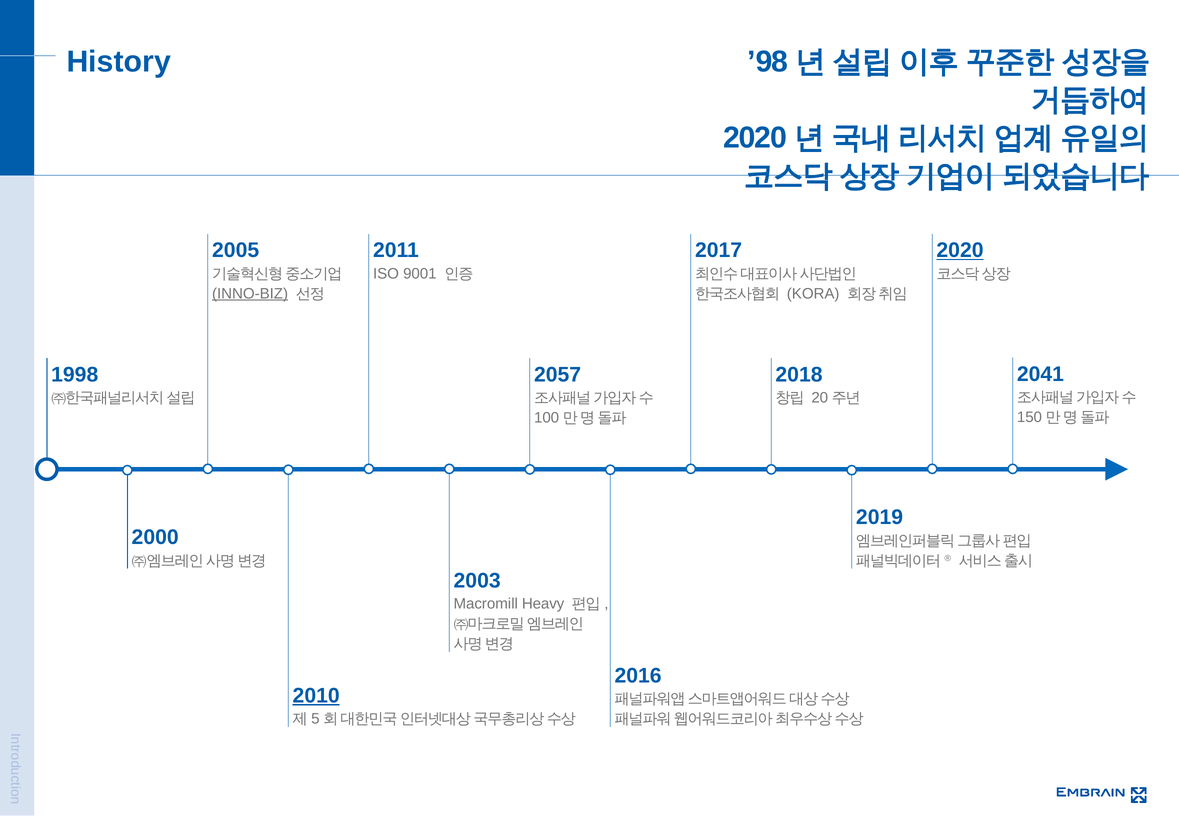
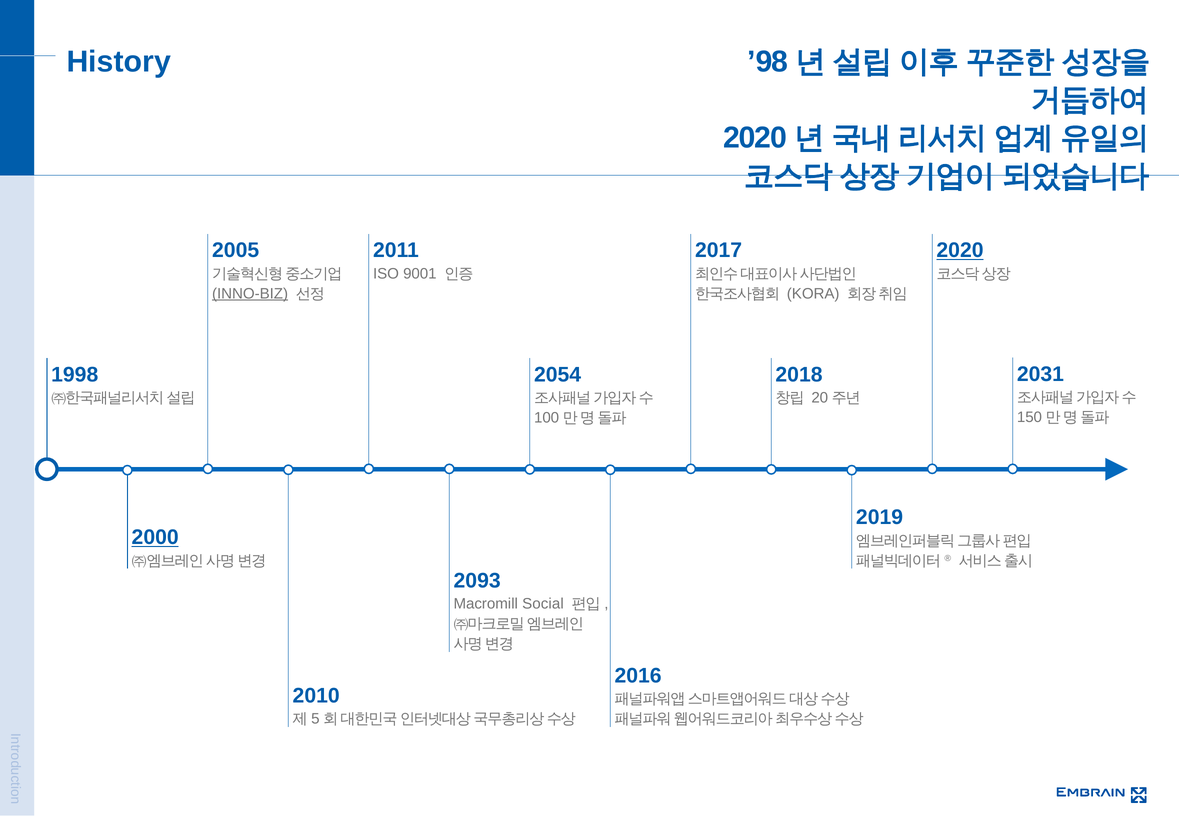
2041: 2041 -> 2031 (1040, 374)
2057: 2057 -> 2054 (558, 375)
2000 underline: none -> present (155, 538)
2003: 2003 -> 2093 (477, 581)
Heavy: Heavy -> Social (543, 604)
2010 underline: present -> none (316, 696)
